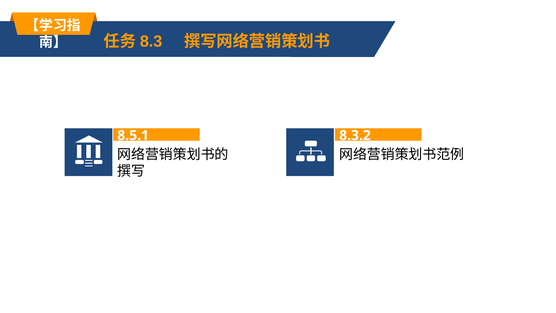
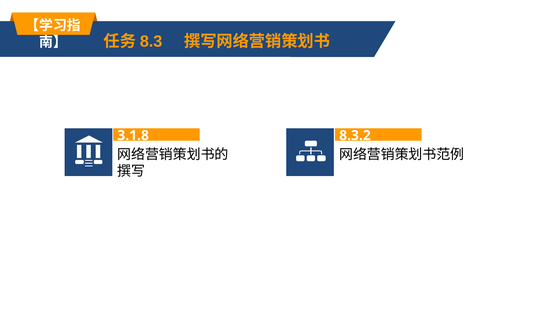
8.5.1: 8.5.1 -> 3.1.8 (133, 135)
